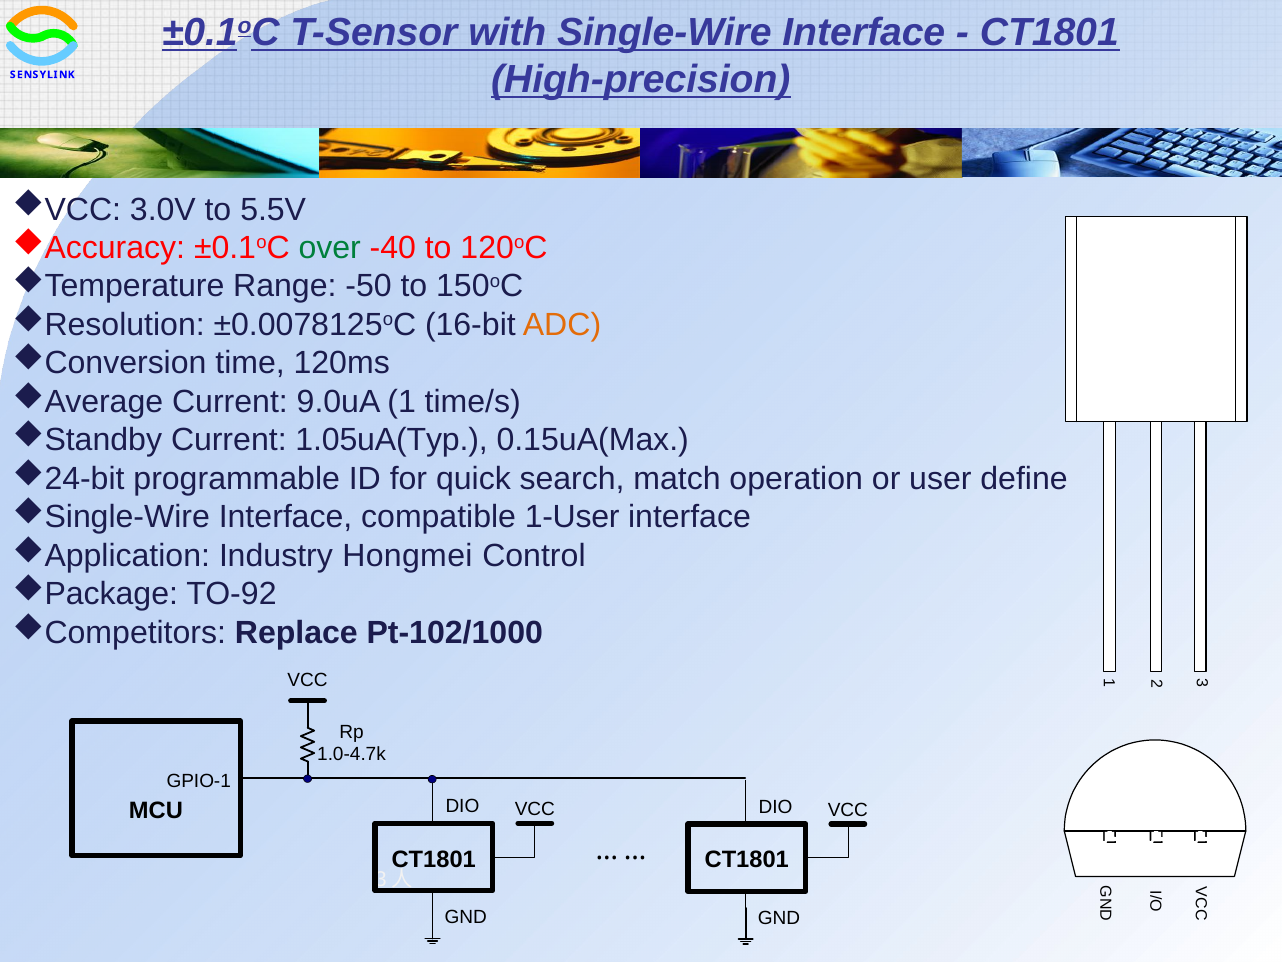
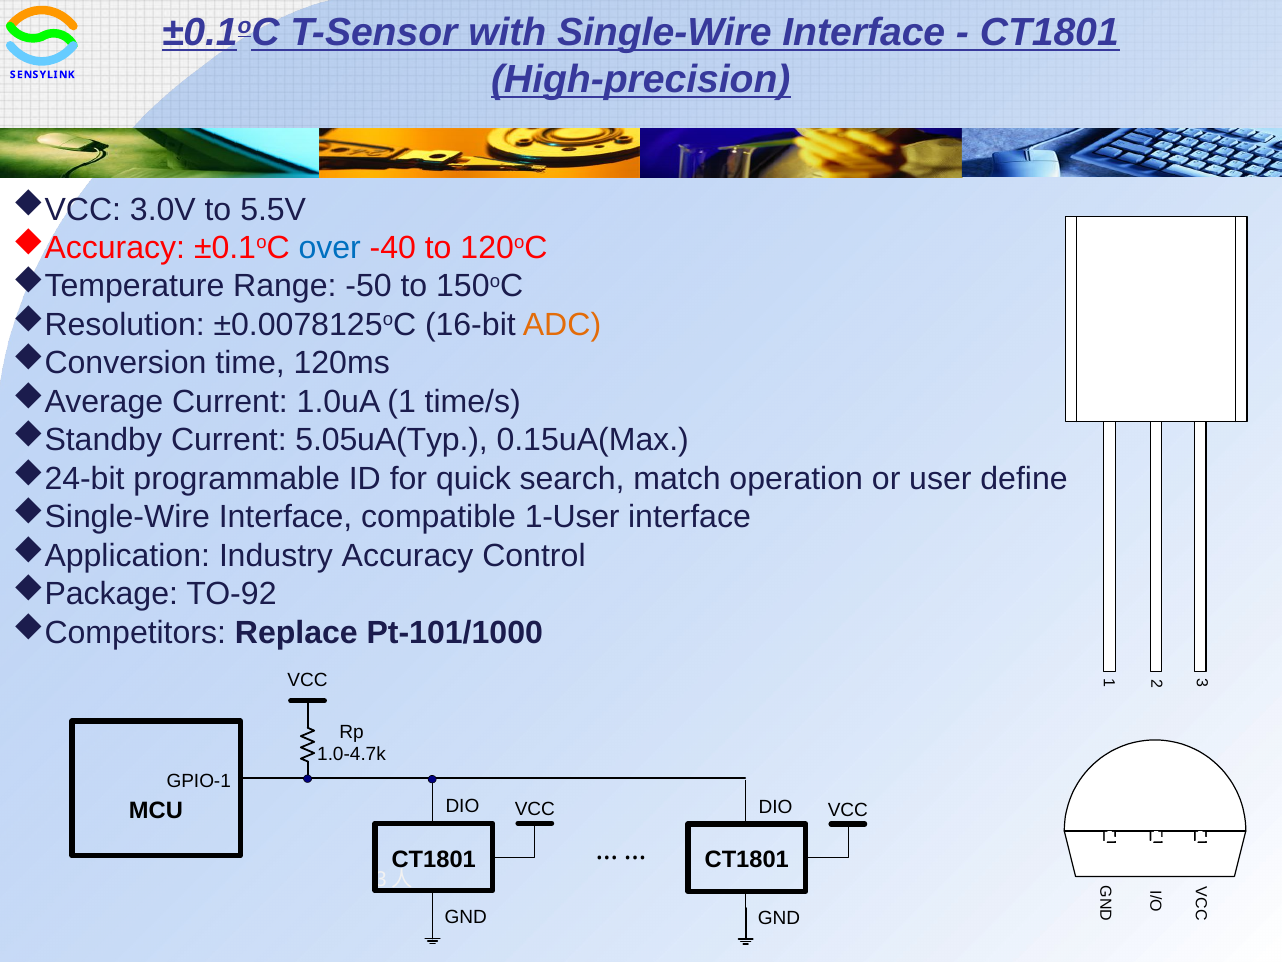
over colour: green -> blue (330, 248)
9.0uA: 9.0uA -> 1.0uA (339, 402)
1.05uA(Typ: 1.05uA(Typ -> 5.05uA(Typ (392, 440)
Hongmei: Hongmei -> Accuracy (408, 555)
Pt-102/1000: Pt-102/1000 -> Pt-101/1000 (455, 632)
